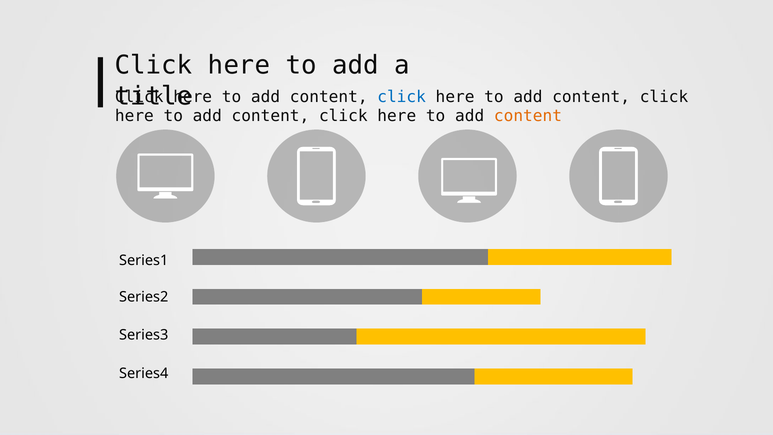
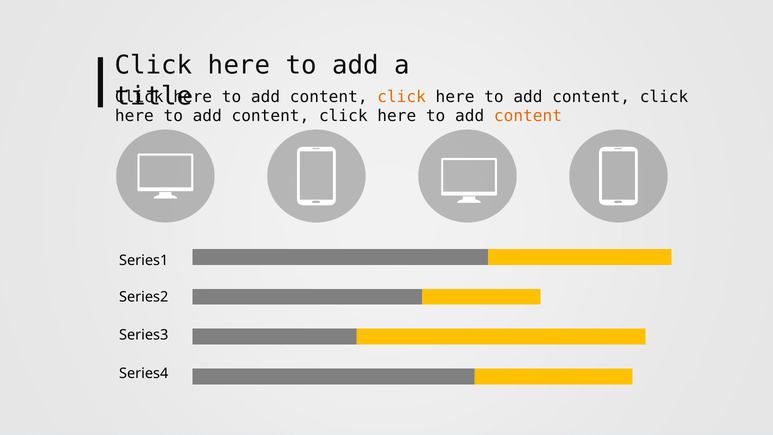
click colour: blue -> orange (402, 97)
